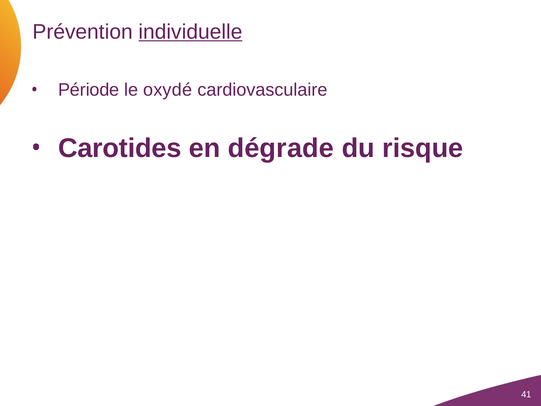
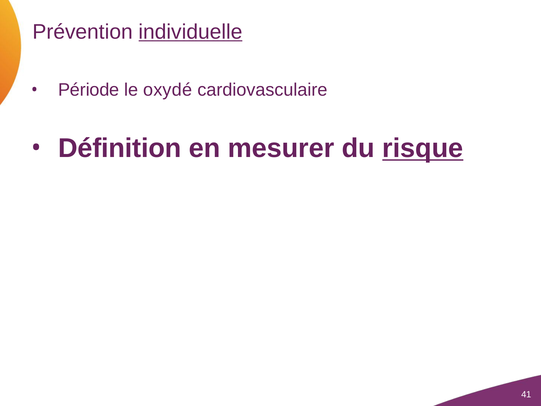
Carotides: Carotides -> Définition (120, 148)
dégrade: dégrade -> mesurer (281, 148)
risque underline: none -> present (423, 148)
